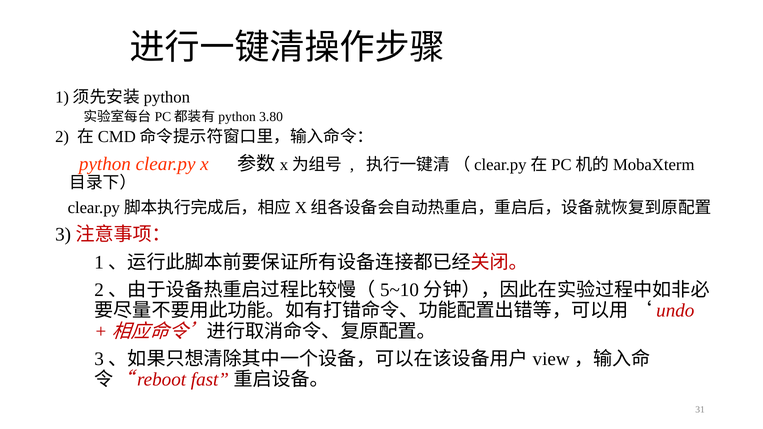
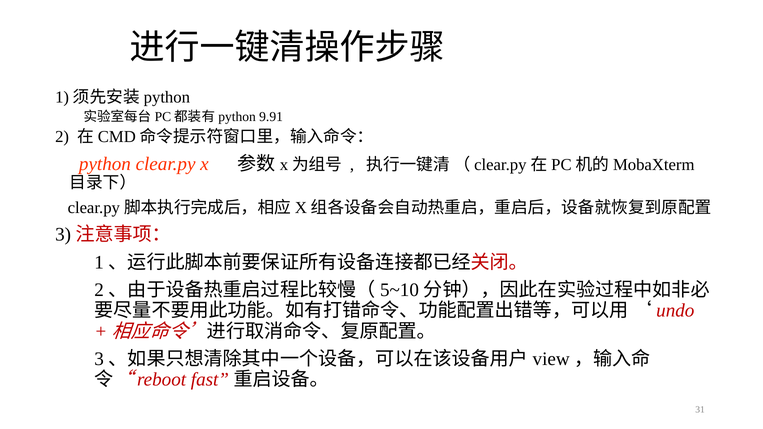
3.80: 3.80 -> 9.91 (271, 117)
